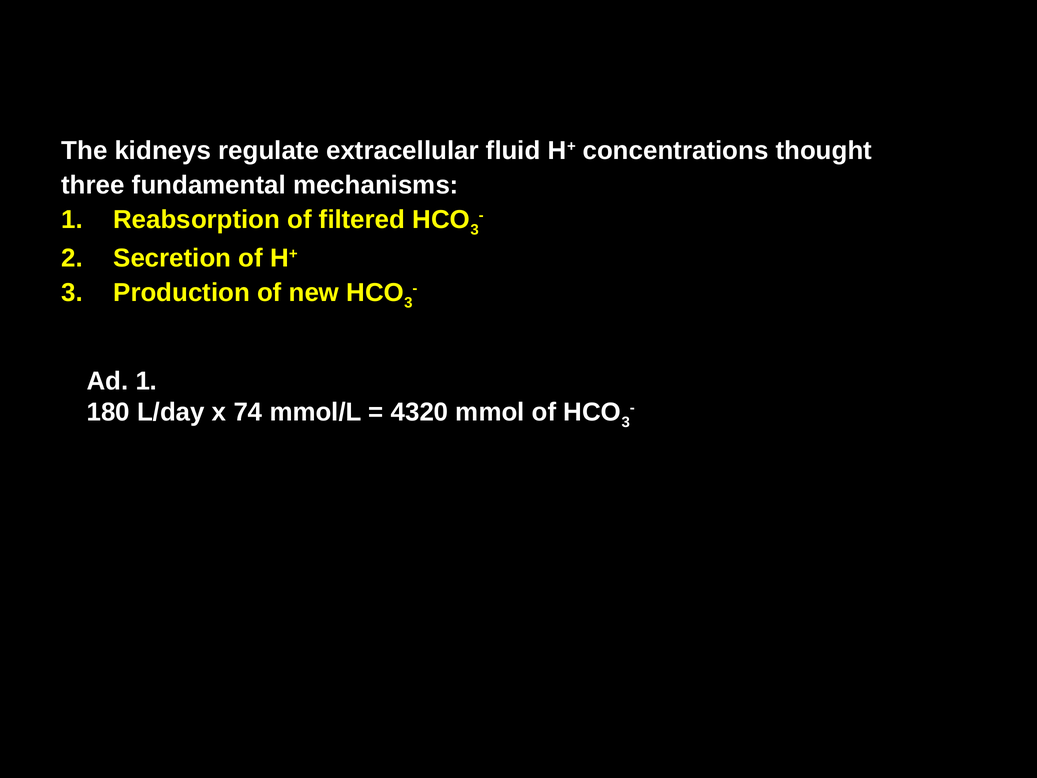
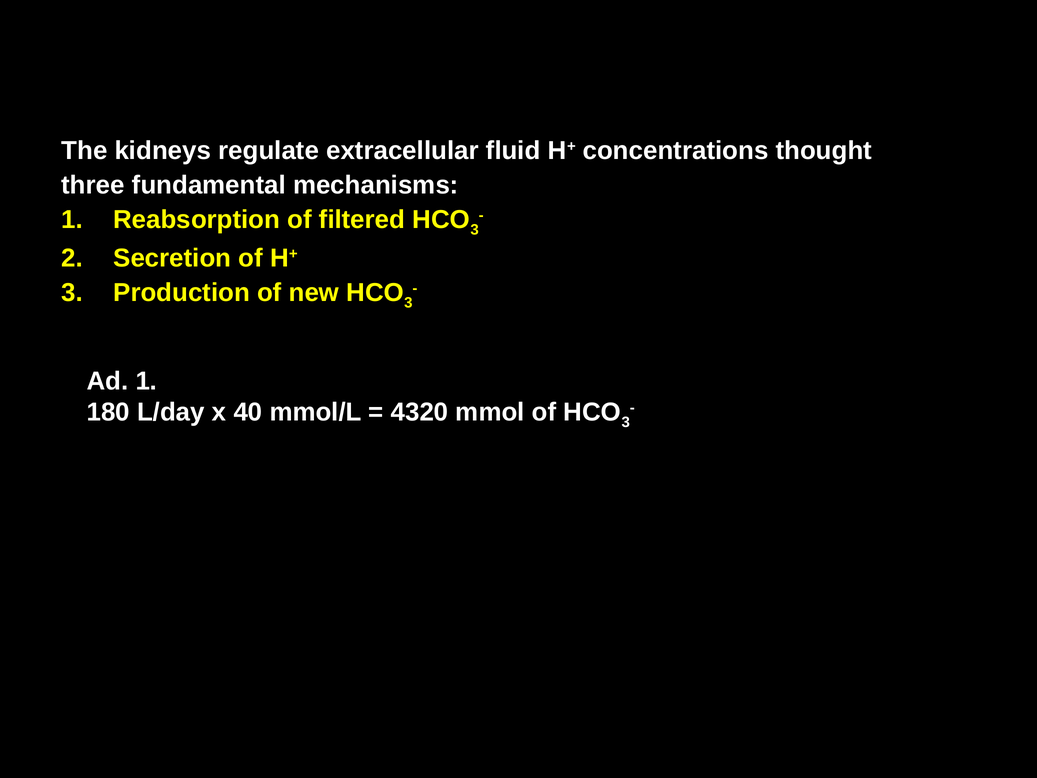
74: 74 -> 40 (248, 412)
